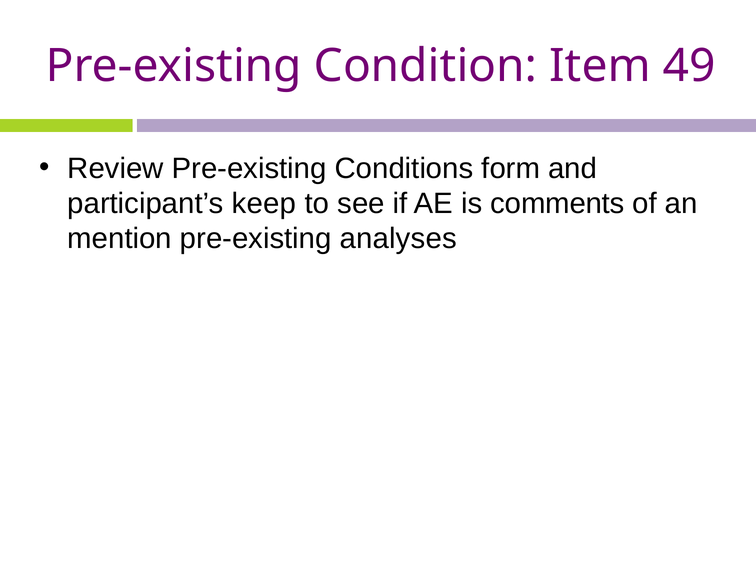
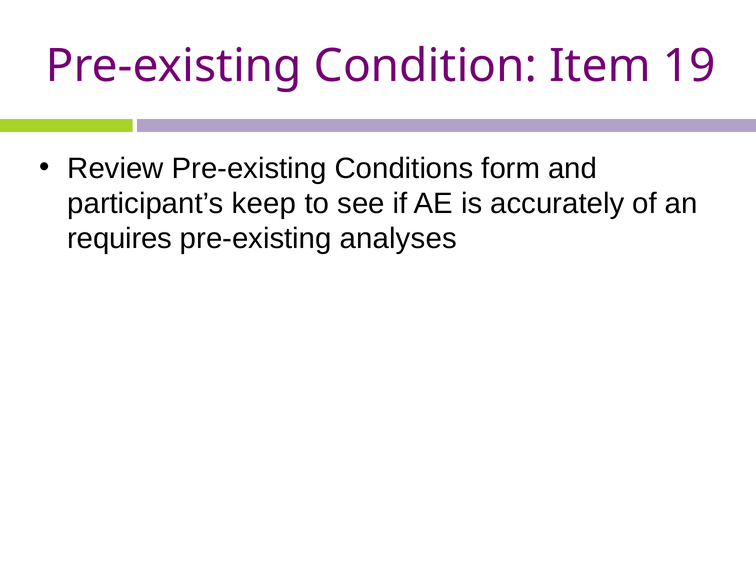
49: 49 -> 19 (689, 66)
comments: comments -> accurately (557, 204)
mention: mention -> requires (120, 239)
